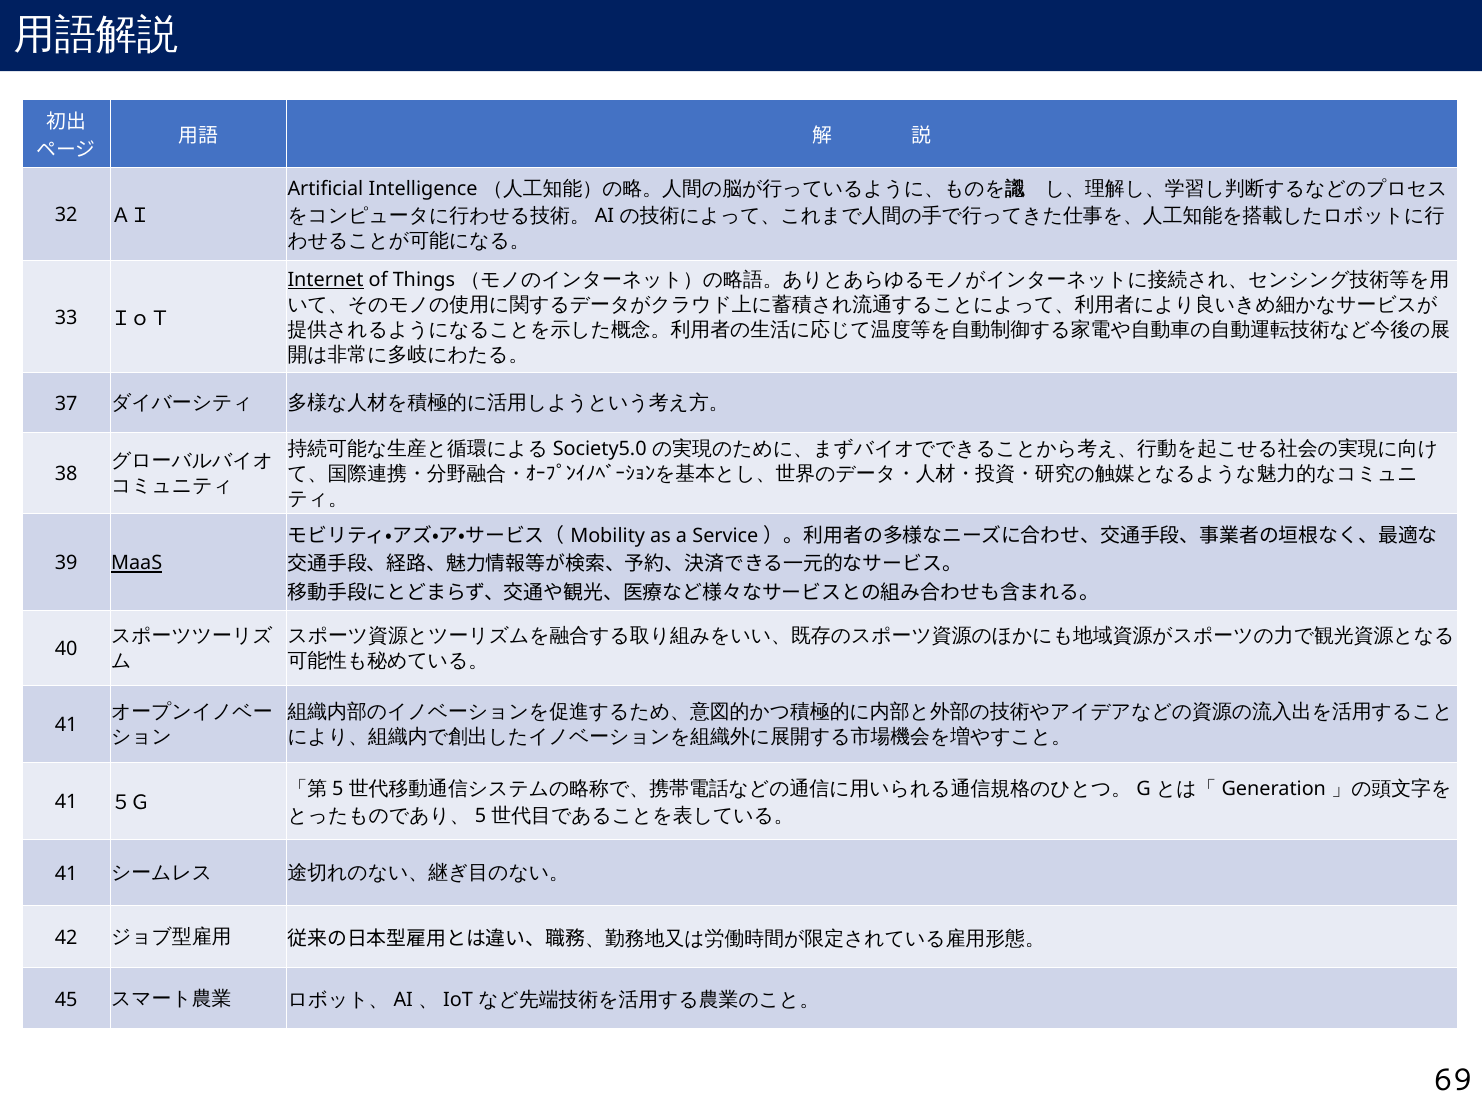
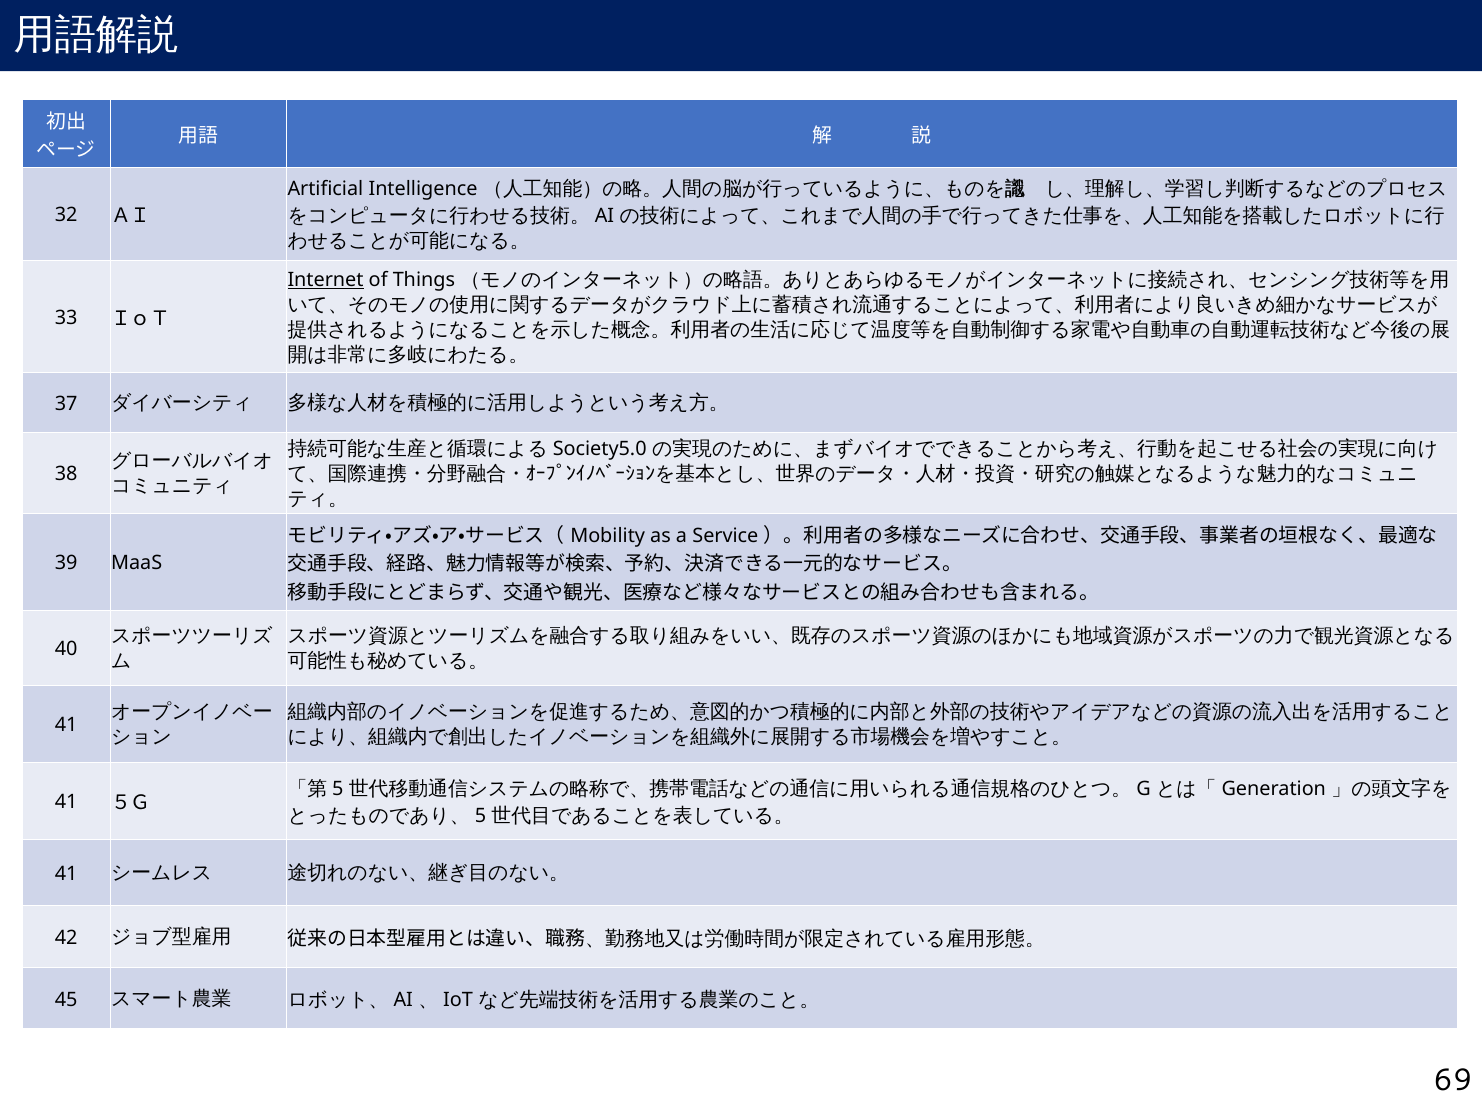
MaaS underline: present -> none (137, 564)
